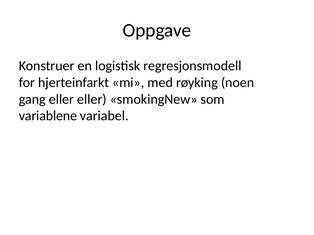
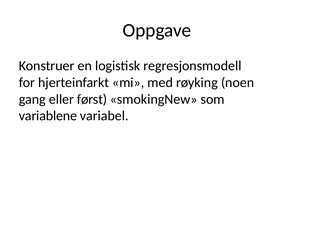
eller eller: eller -> først (92, 99)
